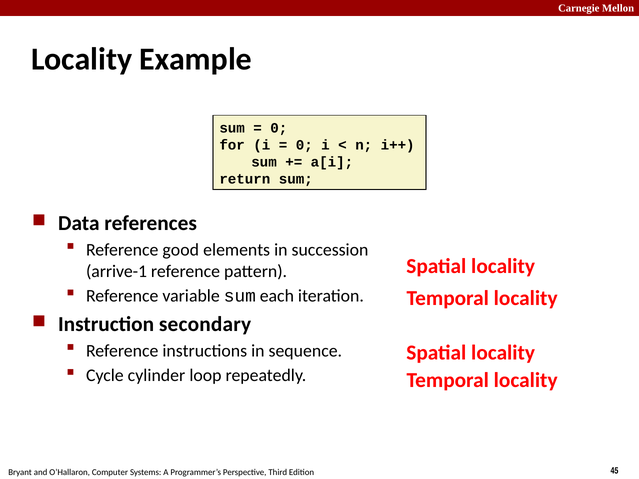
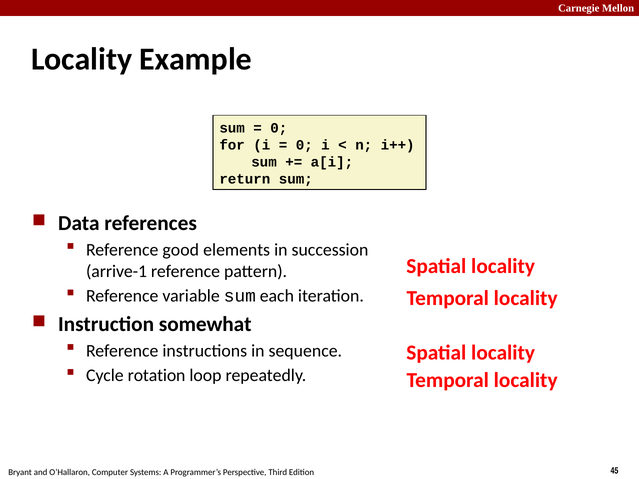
secondary: secondary -> somewhat (205, 324)
cylinder: cylinder -> rotation (157, 376)
